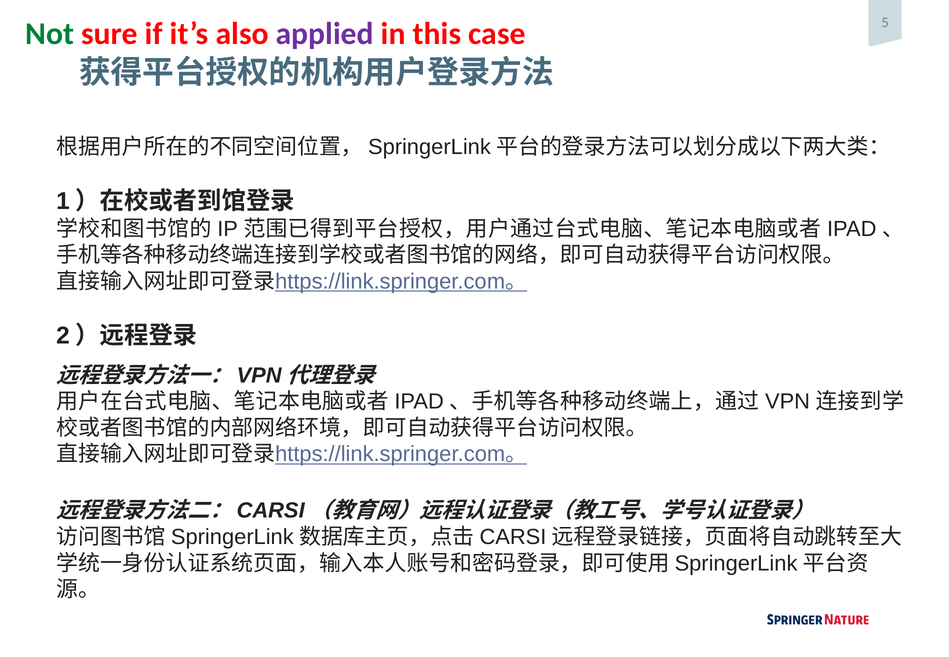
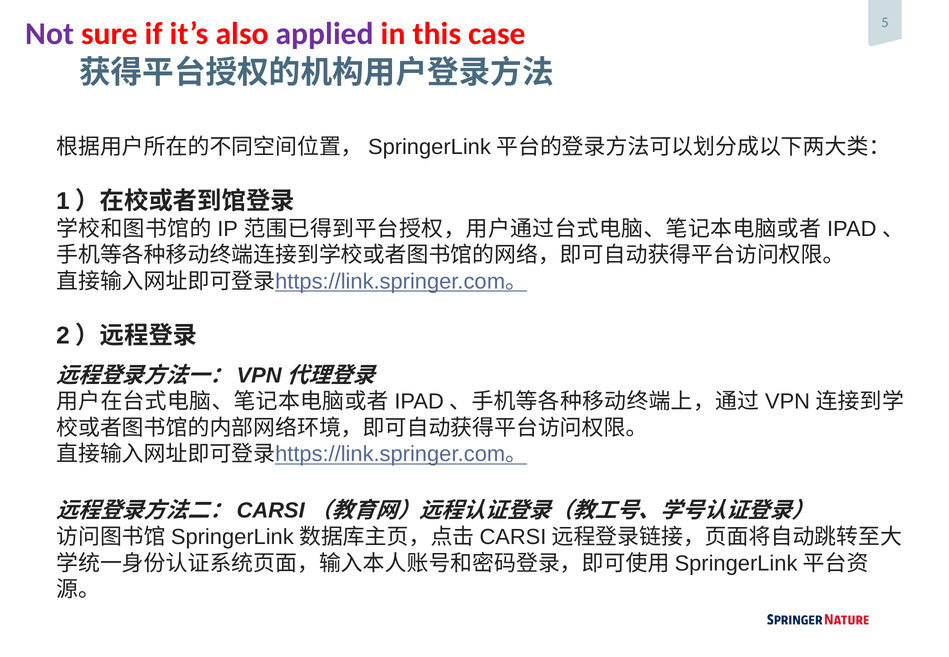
Not colour: green -> purple (50, 34)
